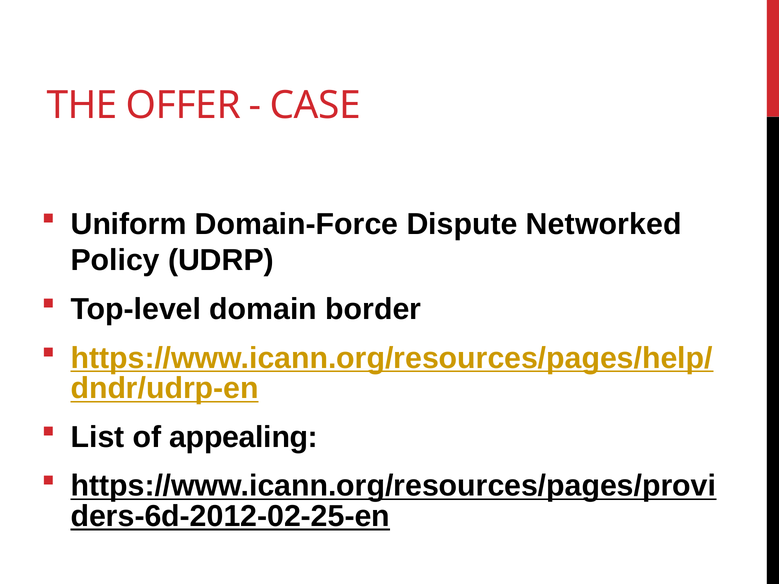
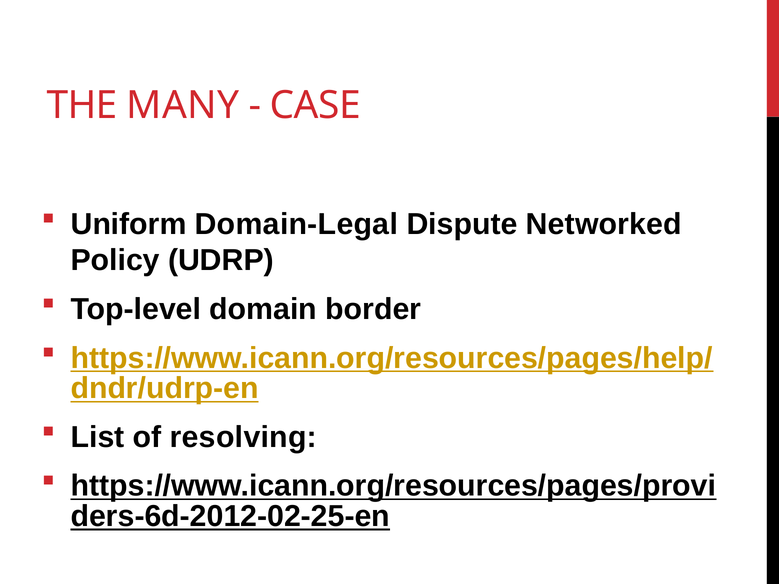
OFFER: OFFER -> MANY (183, 105)
Domain-Force: Domain-Force -> Domain-Legal (296, 224)
appealing: appealing -> resolving (243, 437)
